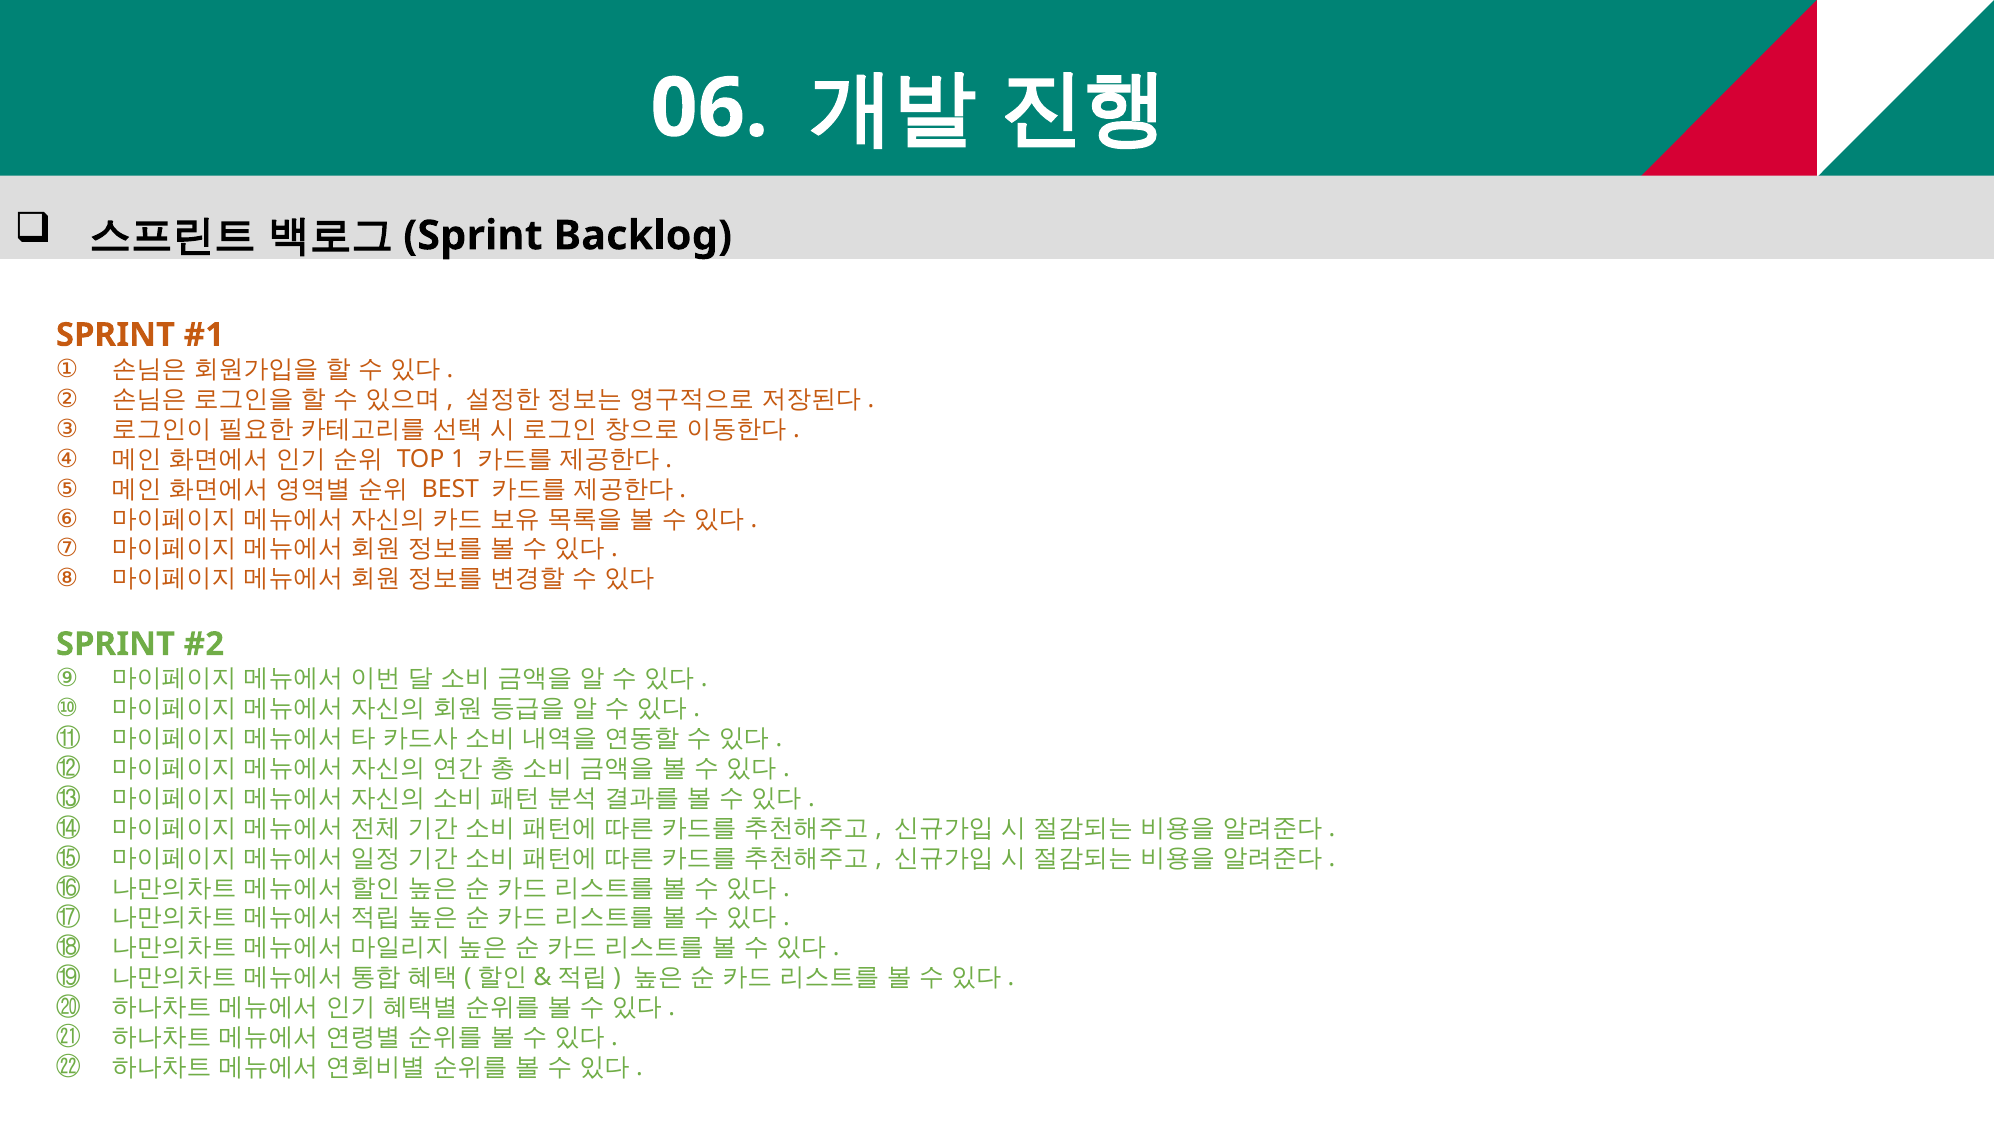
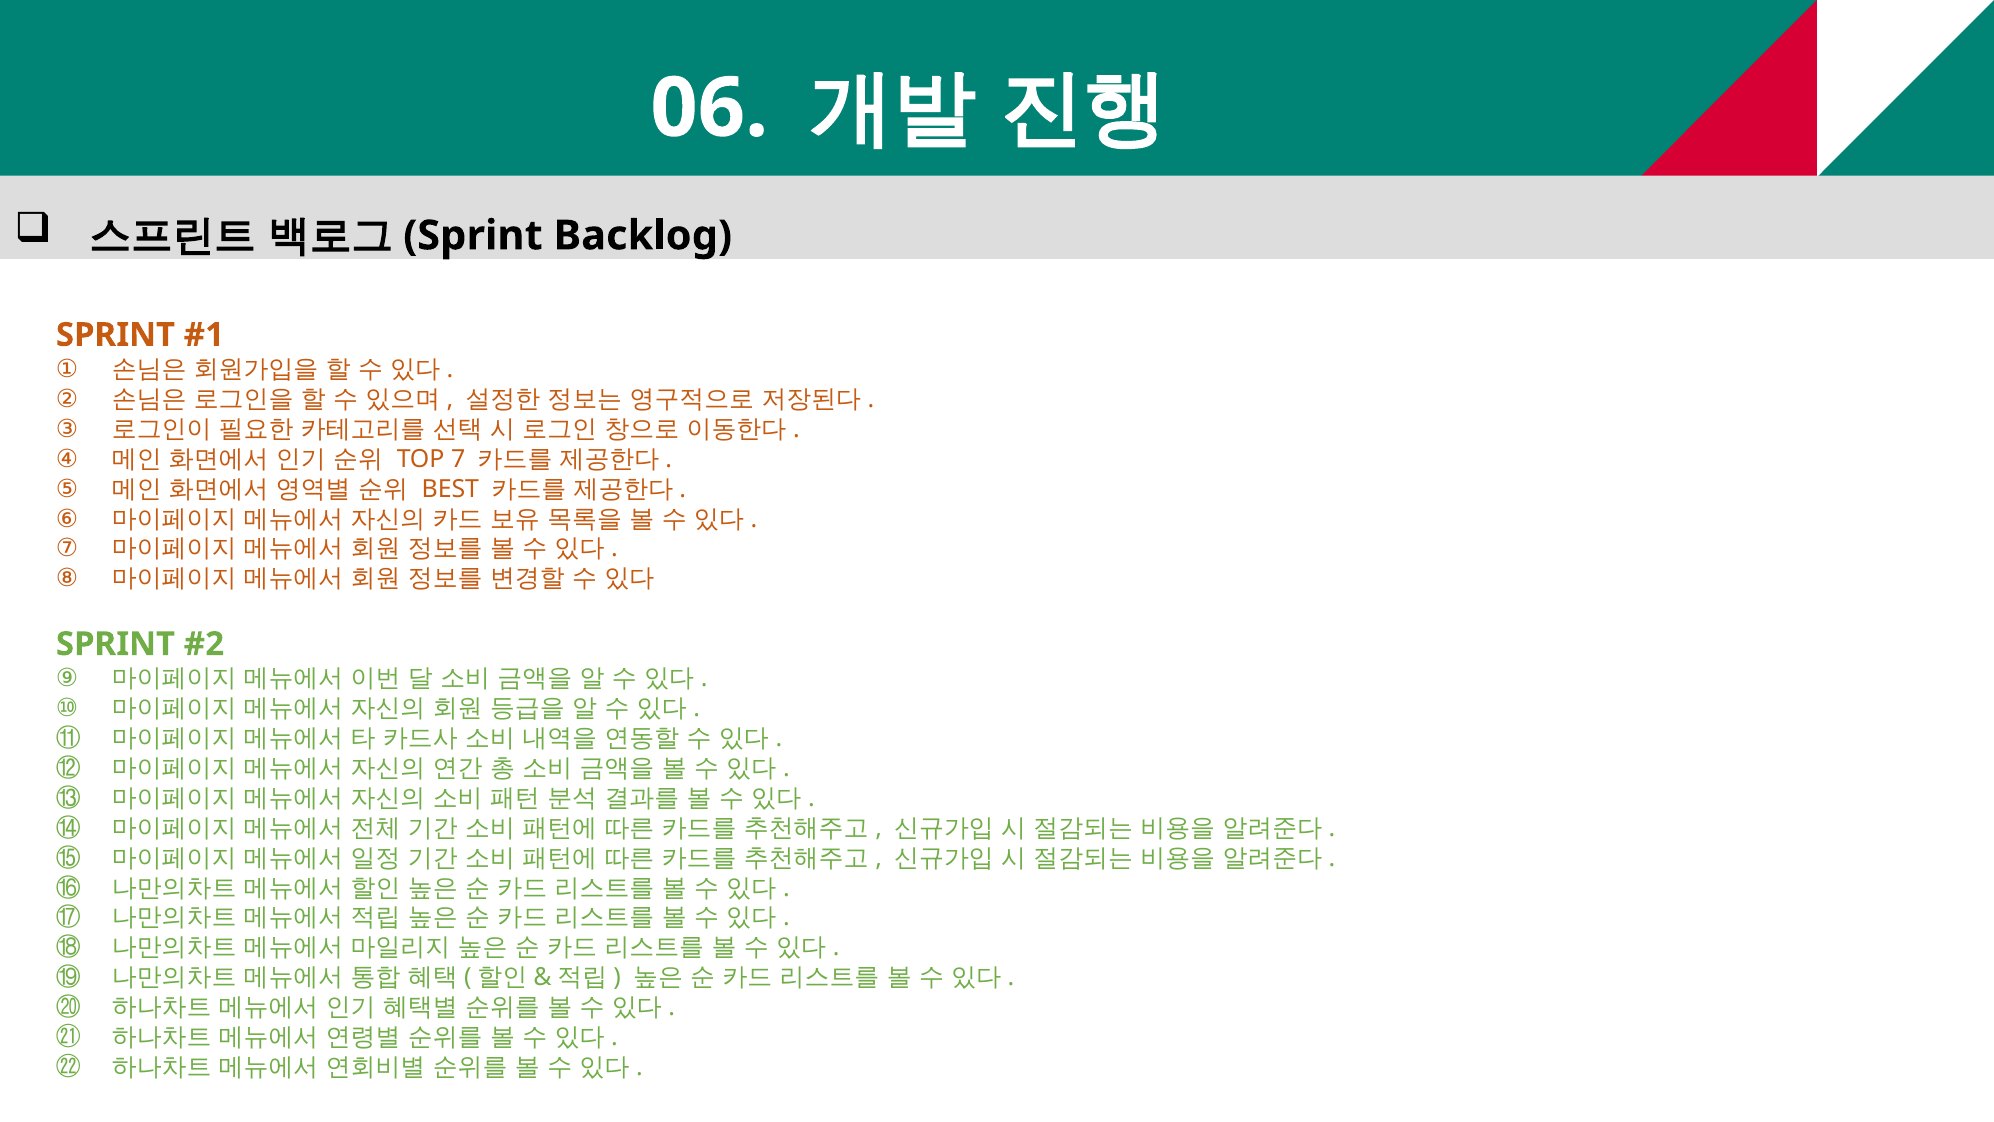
1: 1 -> 7 (458, 459)
